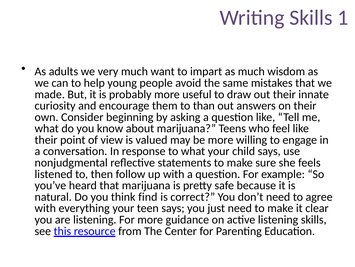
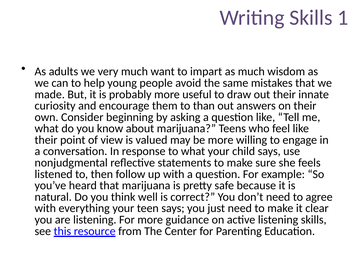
find: find -> well (148, 196)
